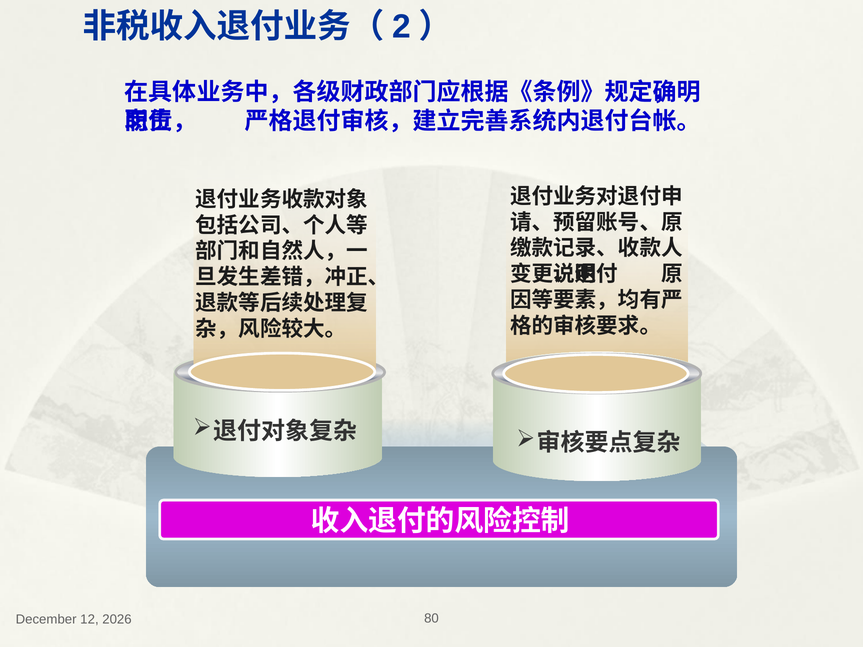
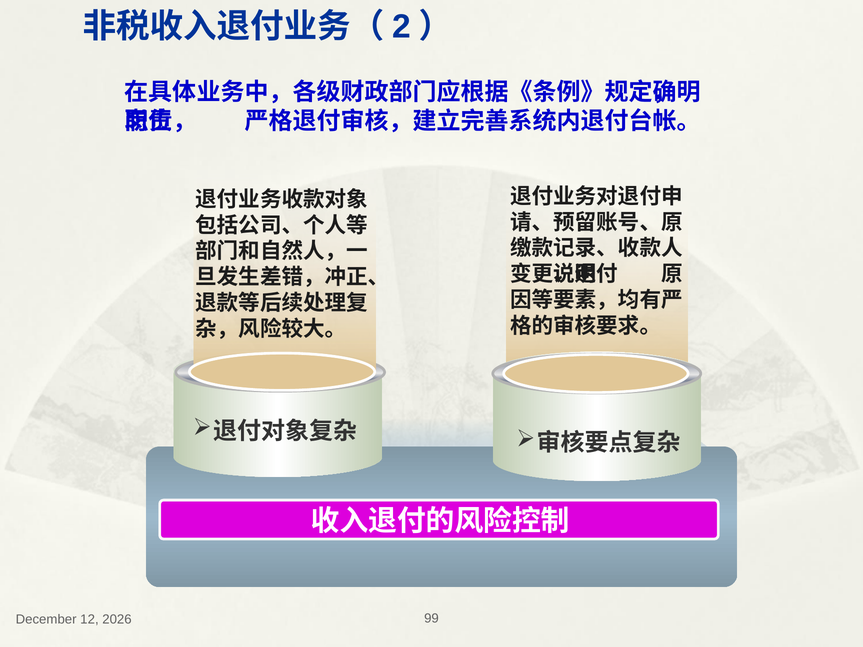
80: 80 -> 99 (431, 618)
